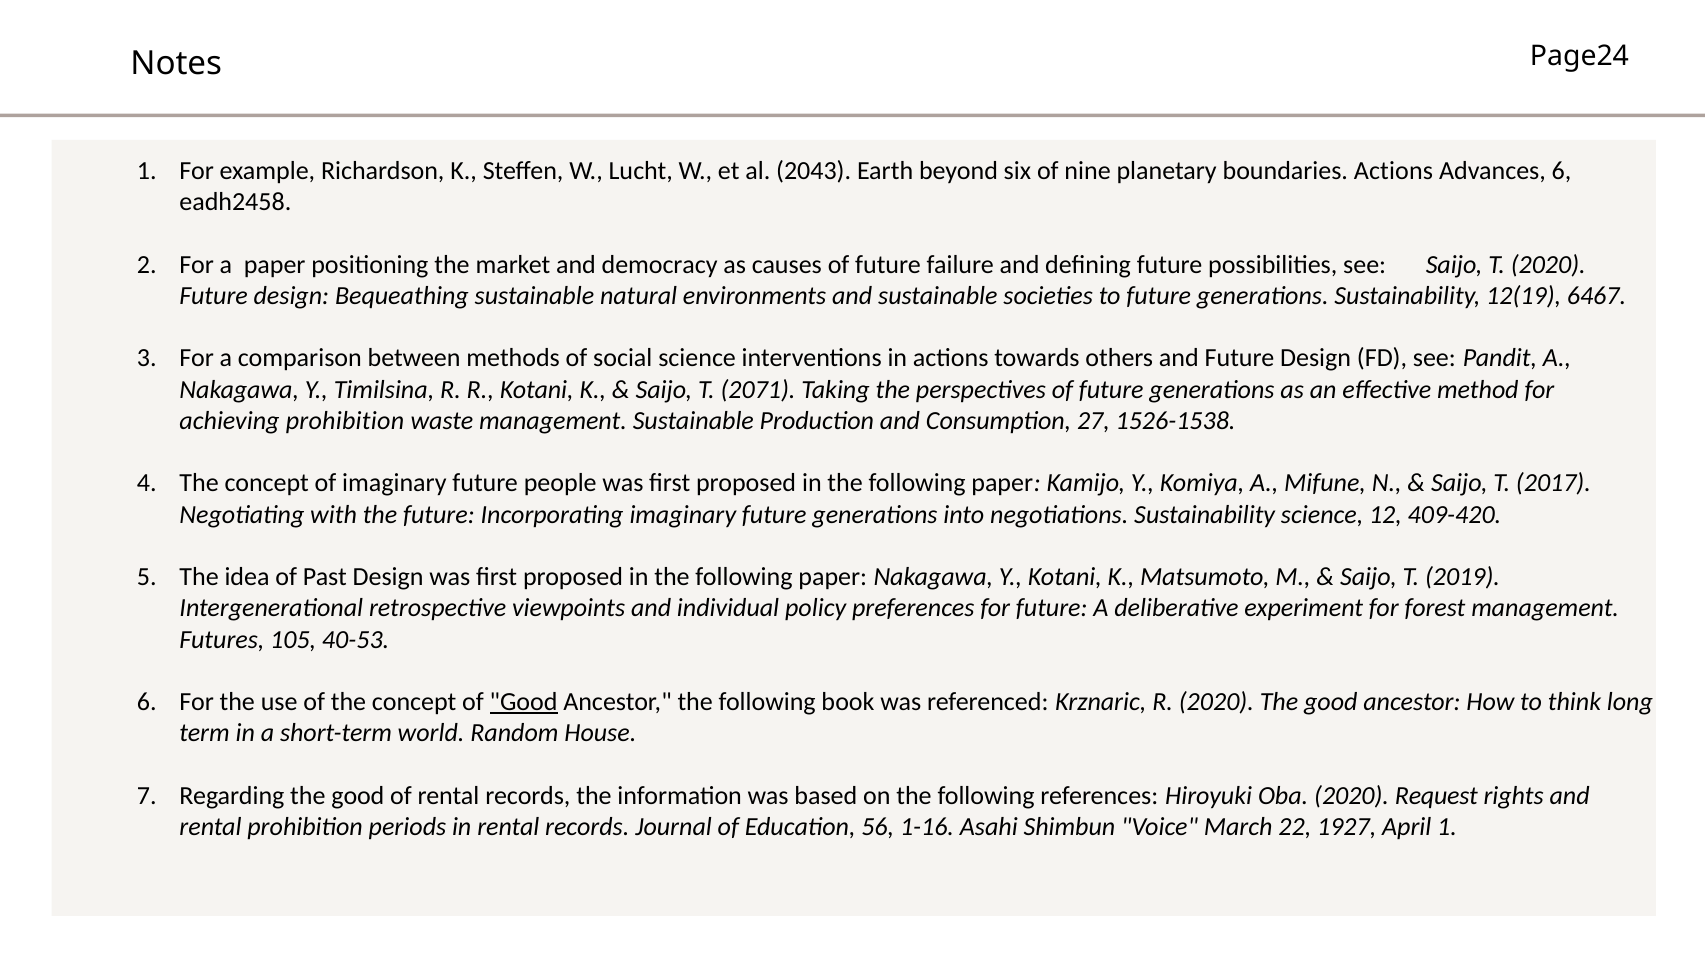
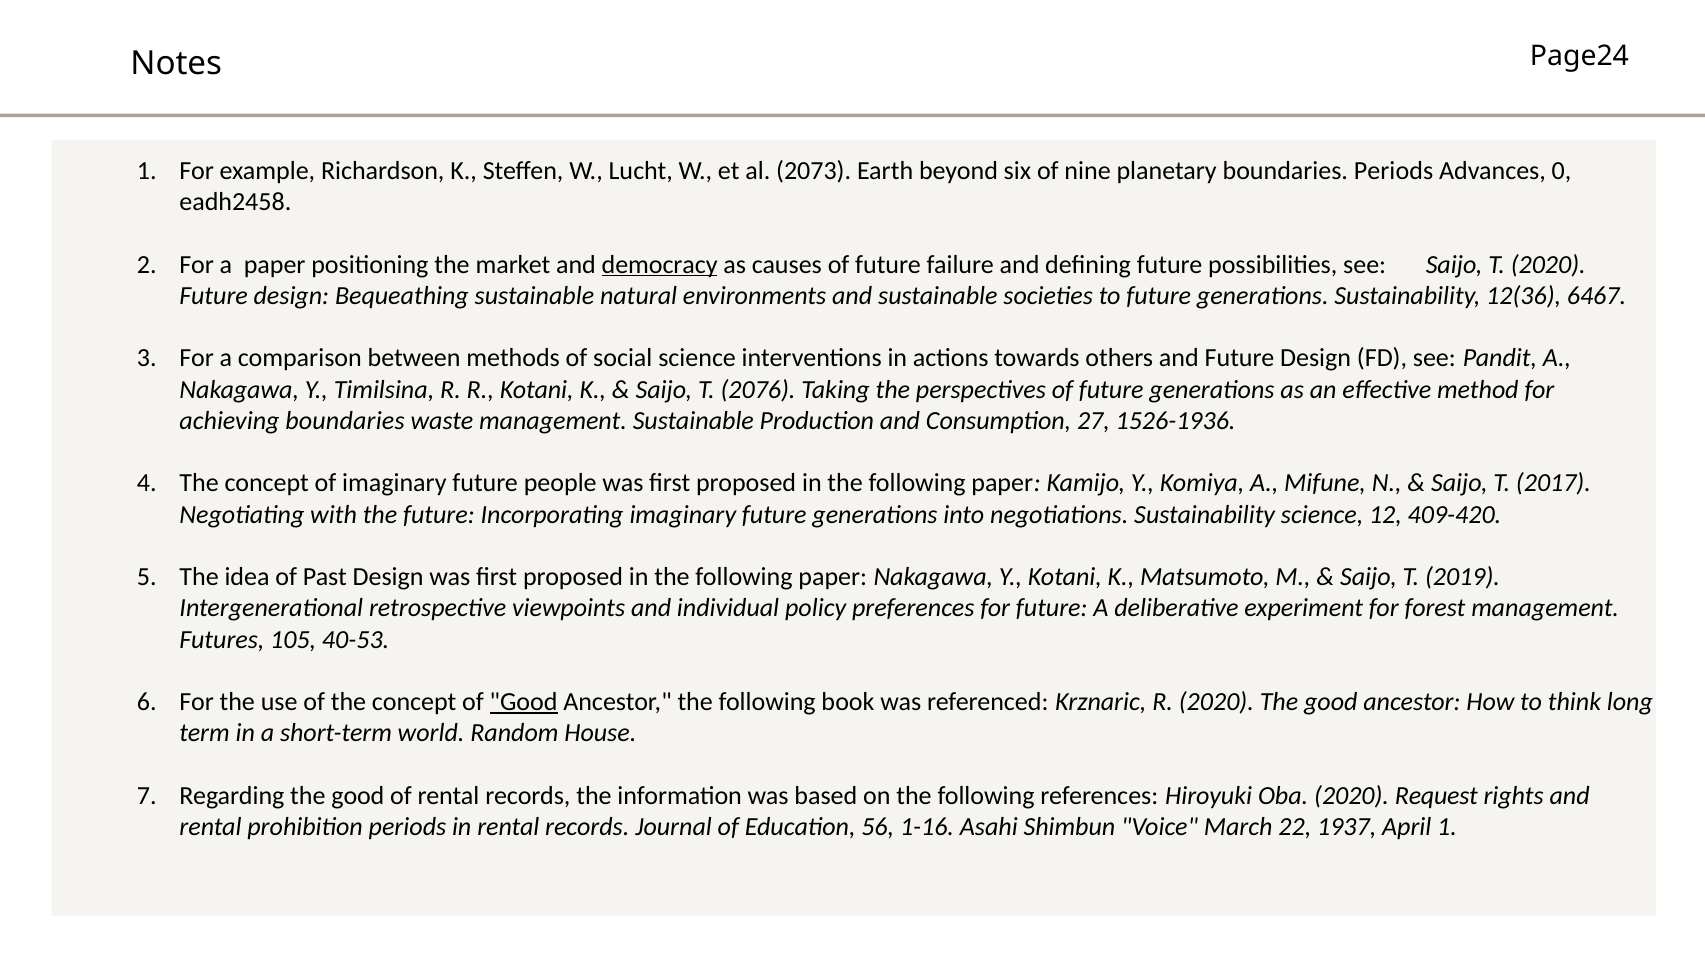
2043: 2043 -> 2073 (814, 171)
boundaries Actions: Actions -> Periods (1394, 171)
Advances 6: 6 -> 0 (1562, 171)
democracy underline: none -> present (660, 265)
12(19: 12(19 -> 12(36 (1524, 296)
2071: 2071 -> 2076 (758, 389)
achieving prohibition: prohibition -> boundaries (345, 421)
1526-1538: 1526-1538 -> 1526-1936 (1176, 421)
1927: 1927 -> 1937 (1347, 827)
